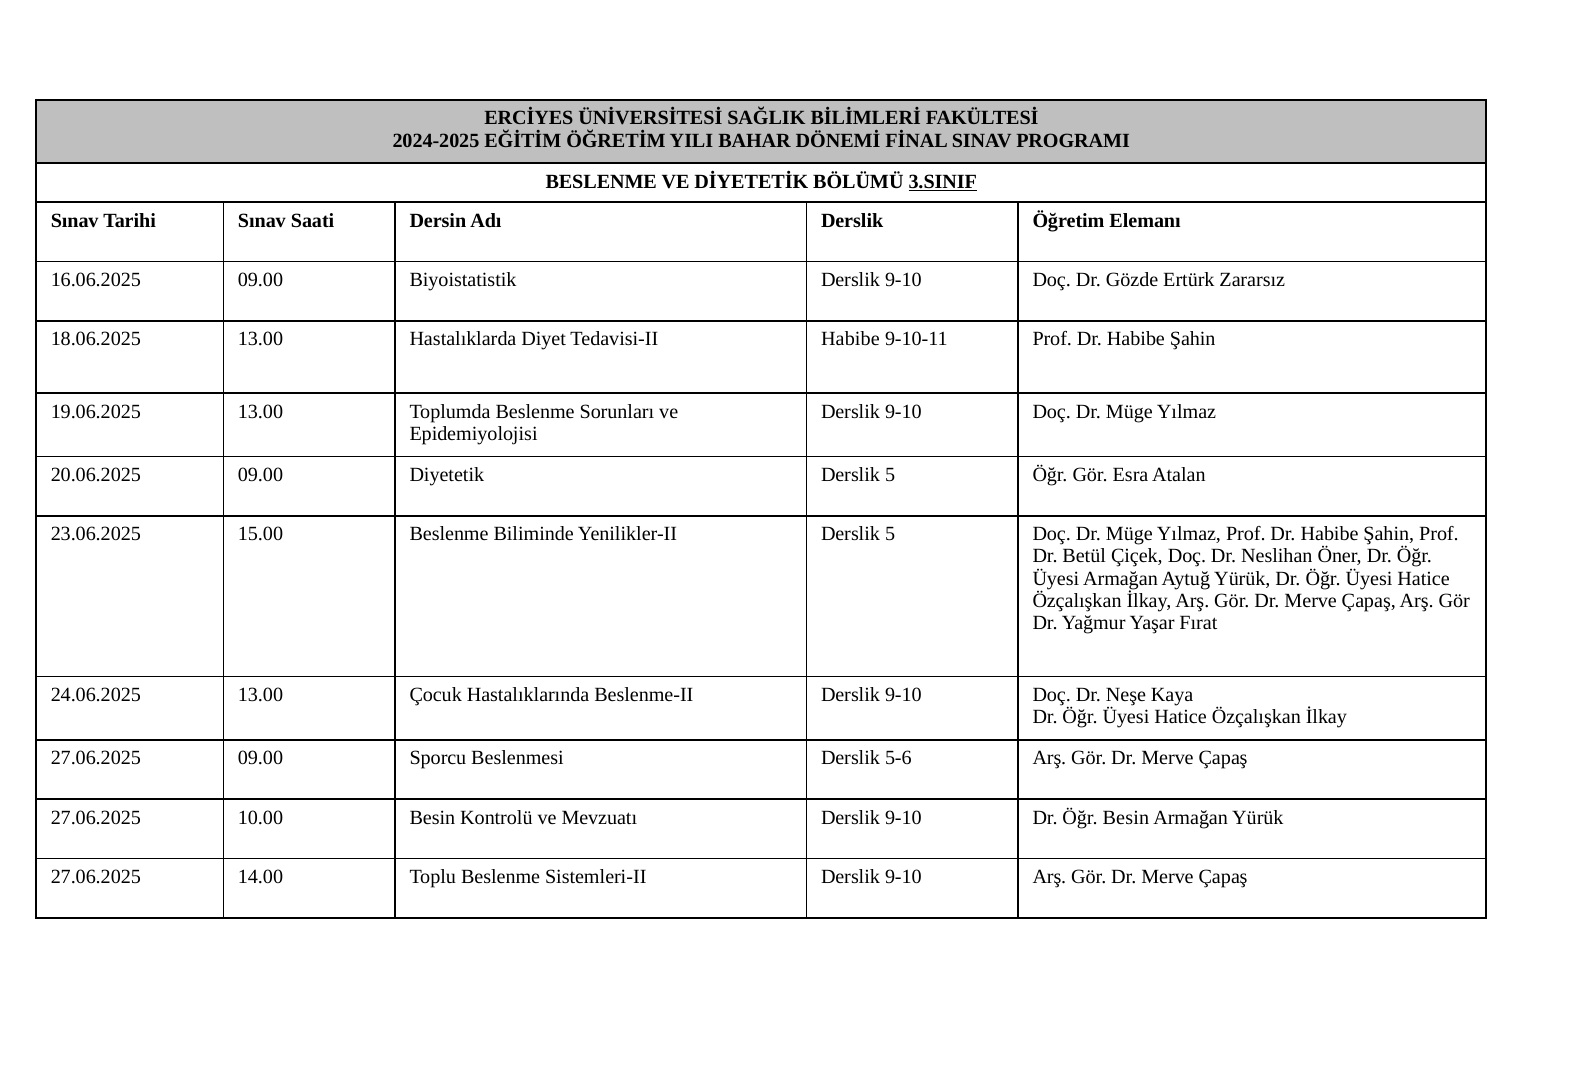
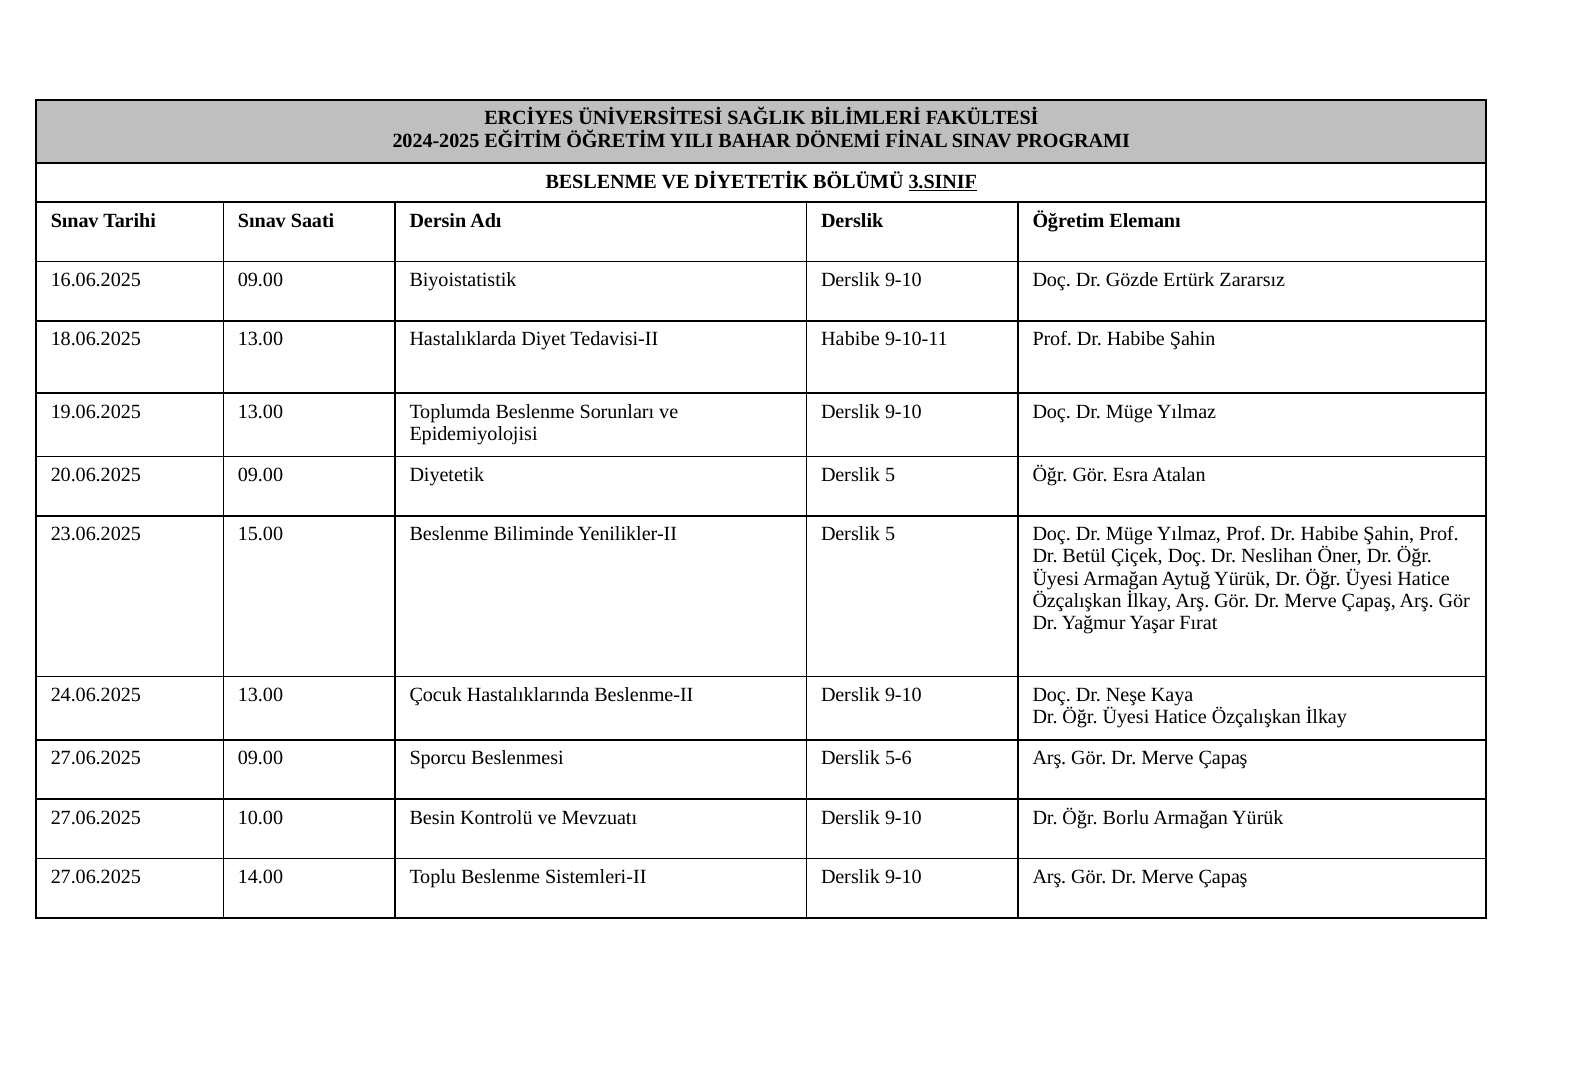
Öğr Besin: Besin -> Borlu (1126, 818)
